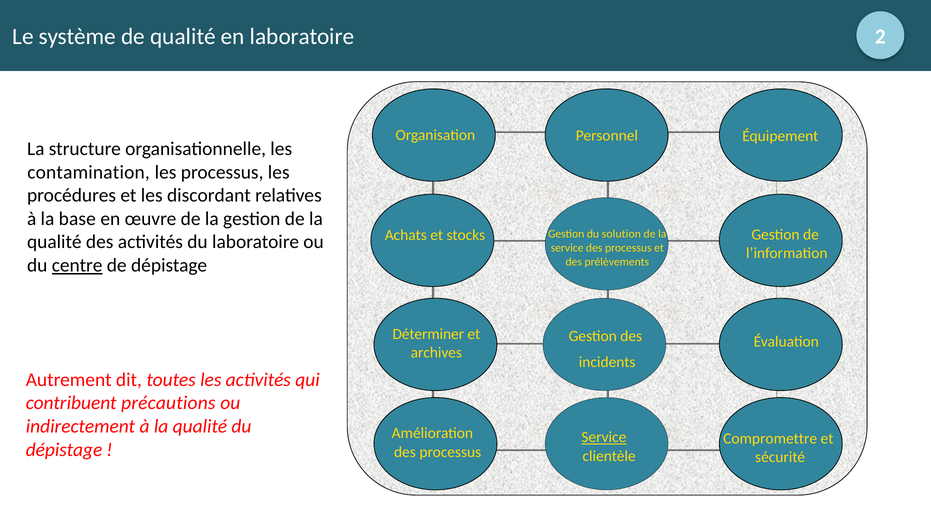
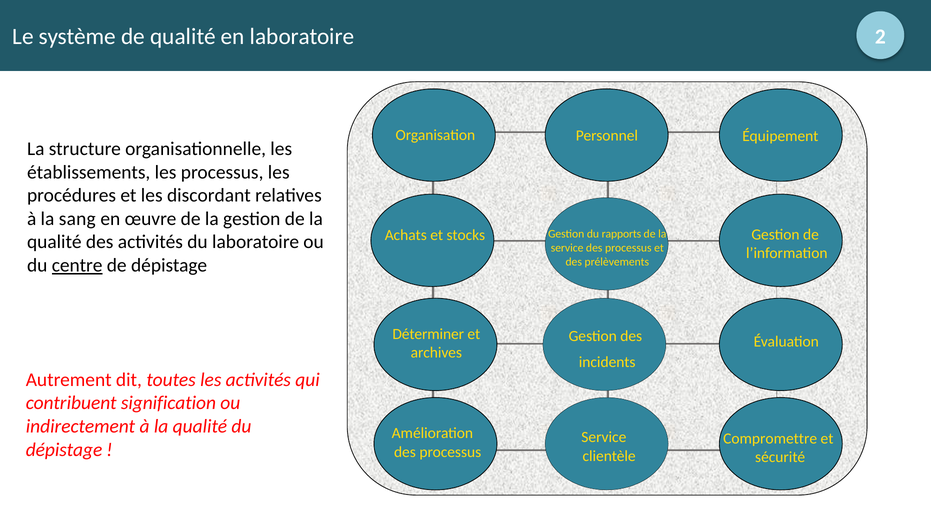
contamination: contamination -> établissements (89, 172)
base: base -> sang (77, 219)
solution: solution -> rapports (621, 234)
précautions: précautions -> signification (168, 403)
Service underline: present -> none (604, 437)
